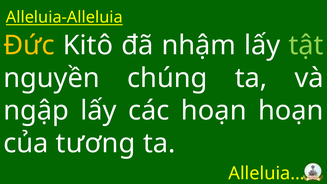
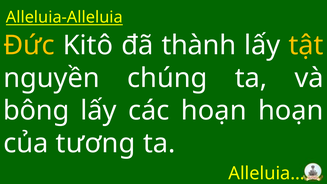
nhậm: nhậm -> thành (199, 45)
tật colour: light green -> yellow (306, 45)
ngập: ngập -> bông (36, 111)
